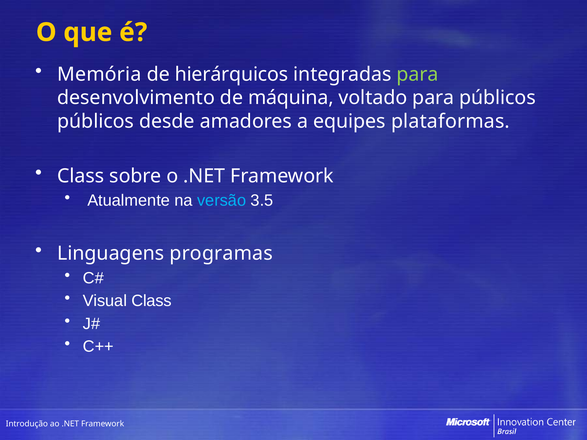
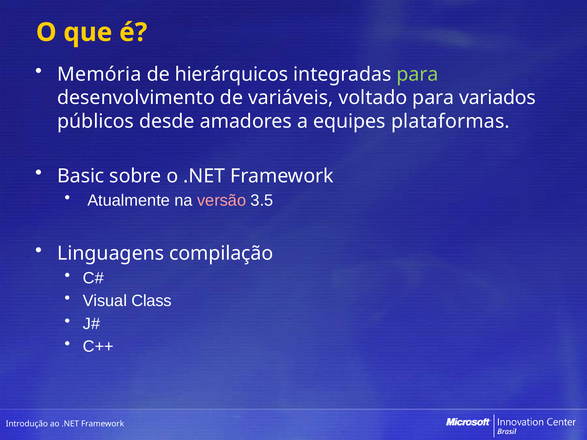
máquina: máquina -> variáveis (291, 98)
para públicos: públicos -> variados (498, 98)
Class: Class -> Basic (81, 176)
versão colour: light blue -> pink (222, 201)
programas: programas -> compilação (221, 254)
